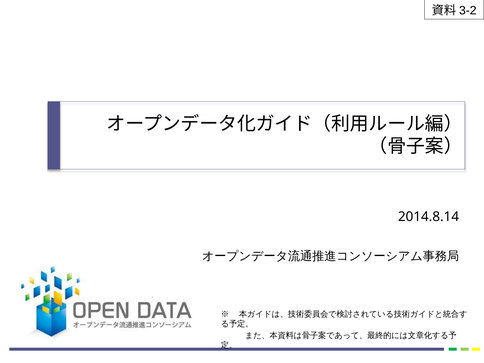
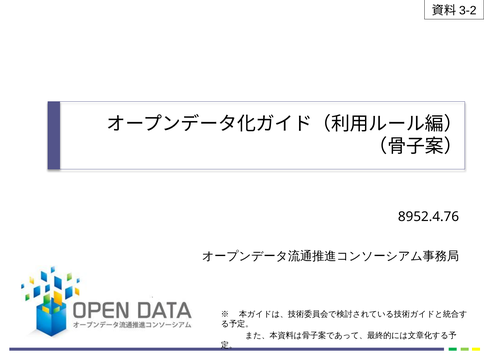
2014.8.14: 2014.8.14 -> 8952.4.76 (429, 217)
